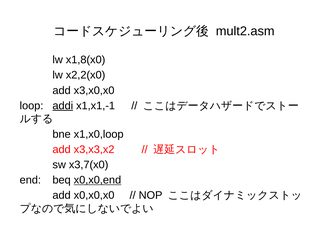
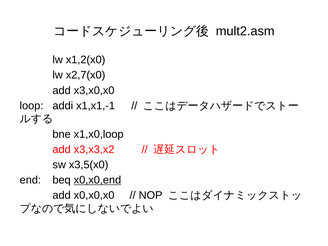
x1,8(x0: x1,8(x0 -> x1,2(x0 (86, 60)
x2,2(x0: x2,2(x0 -> x2,7(x0 (86, 75)
addi underline: present -> none (63, 106)
x3,7(x0: x3,7(x0 -> x3,5(x0 (89, 165)
